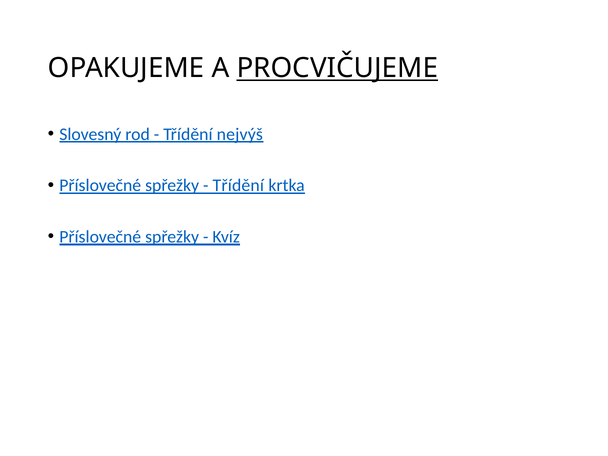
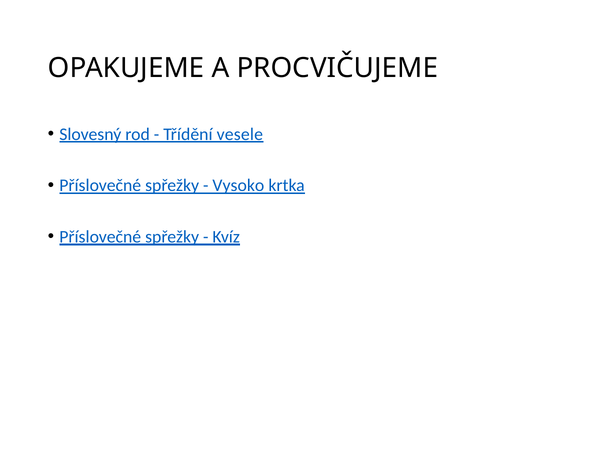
PROCVIČUJEME underline: present -> none (337, 68)
nejvýš: nejvýš -> vesele (240, 134)
Třídění: Třídění -> Vysoko (238, 186)
